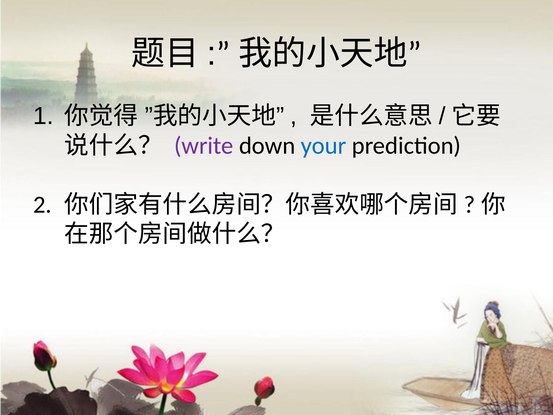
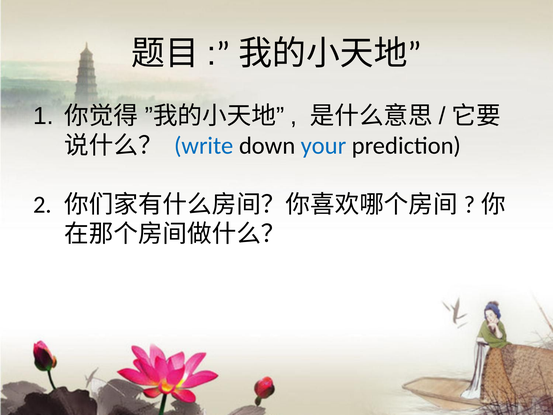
write colour: purple -> blue (204, 146)
